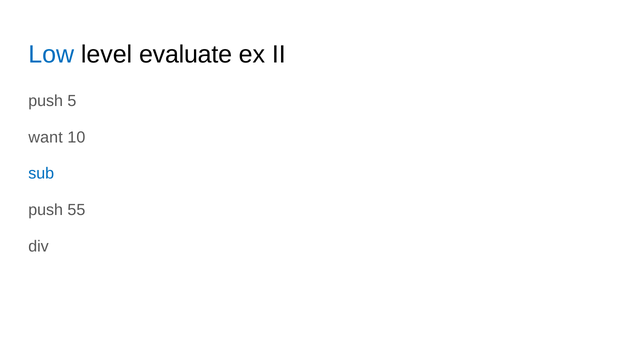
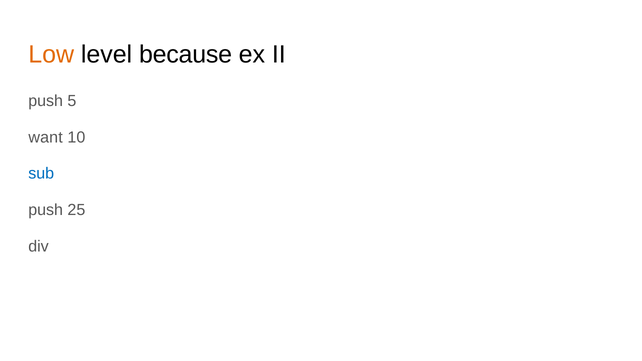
Low colour: blue -> orange (51, 54)
evaluate: evaluate -> because (186, 54)
55: 55 -> 25 (76, 210)
